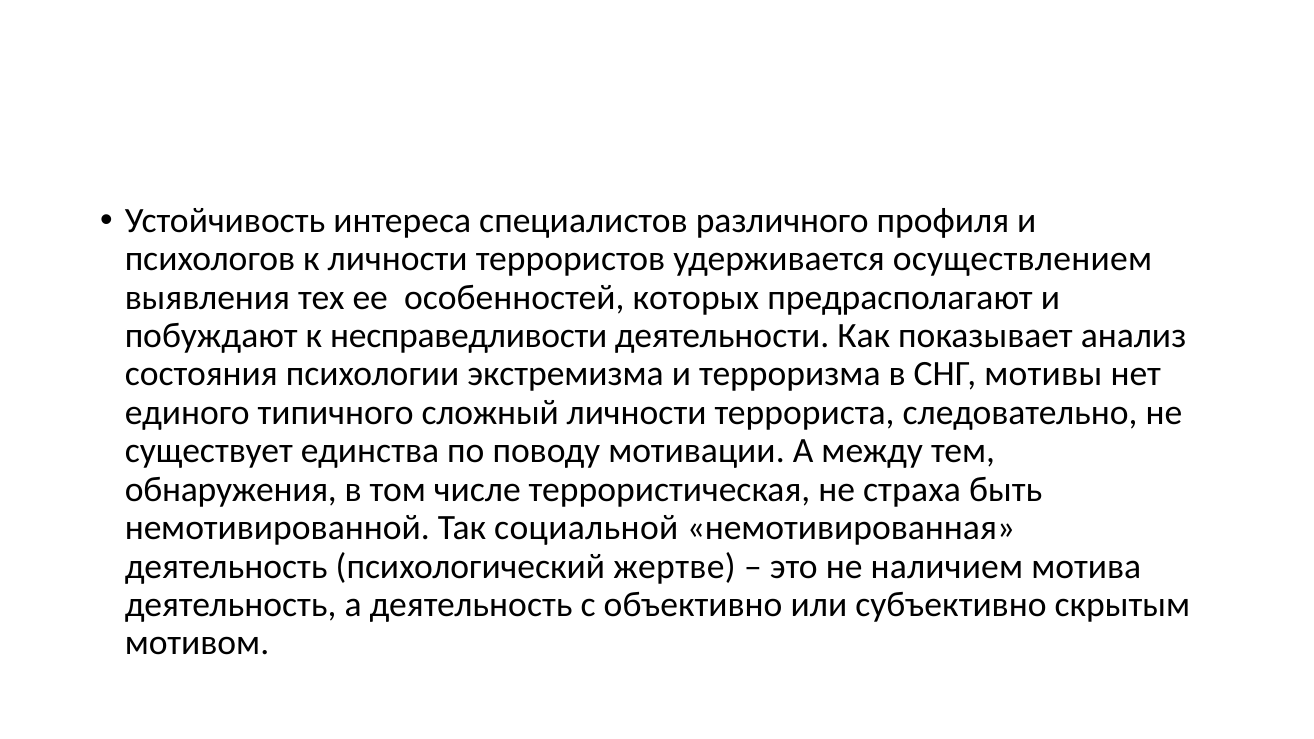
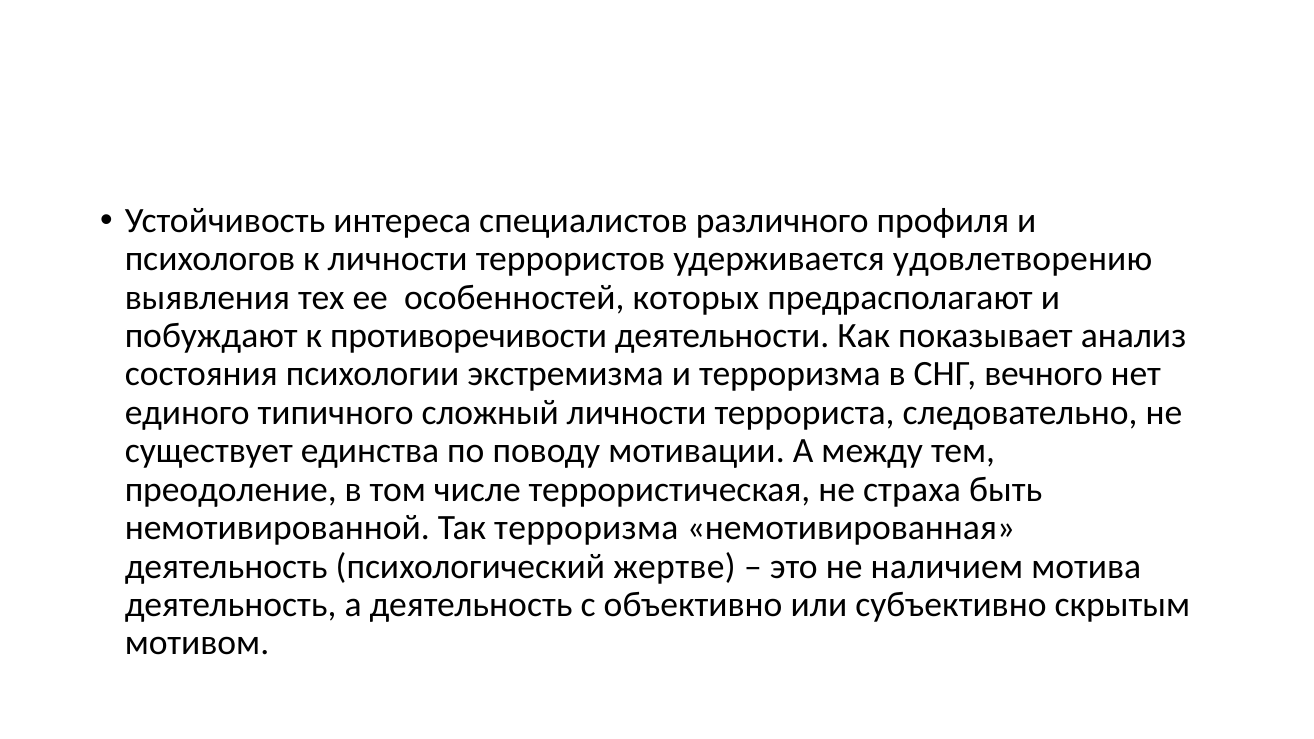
осуществлением: осуществлением -> удовлетворению (1023, 259)
несправедливости: несправедливости -> противоречивости (469, 336)
мотивы: мотивы -> вечного (1044, 374)
обнаружения: обнаружения -> преодоление (231, 490)
Так социальной: социальной -> терроризма (586, 528)
